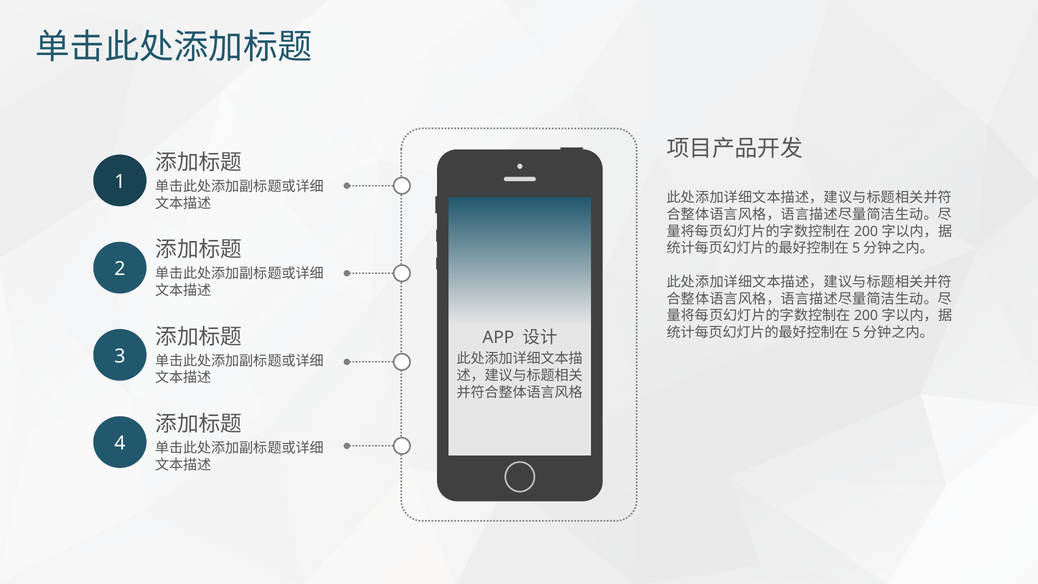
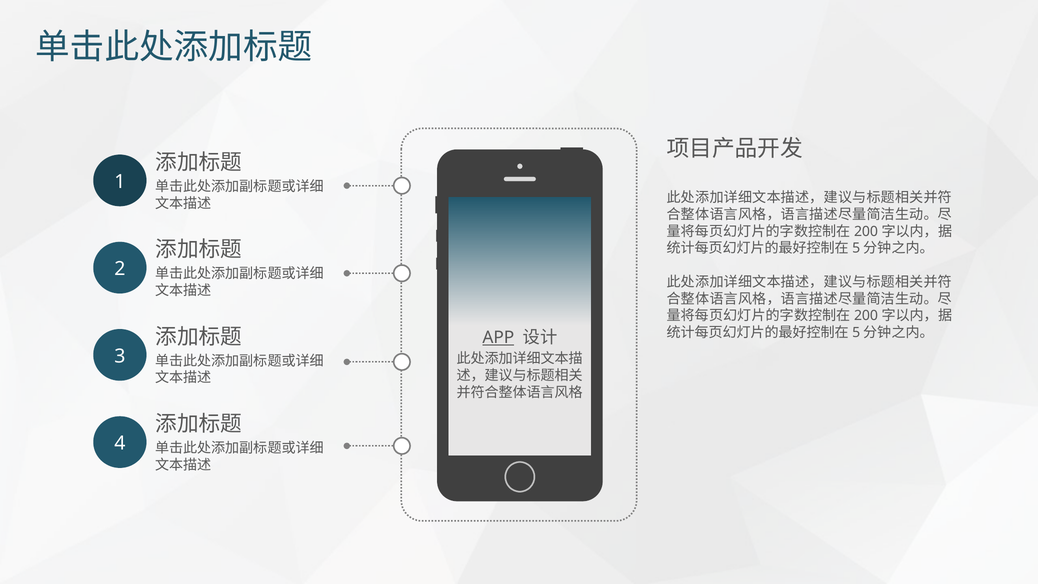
APP underline: none -> present (498, 337)
